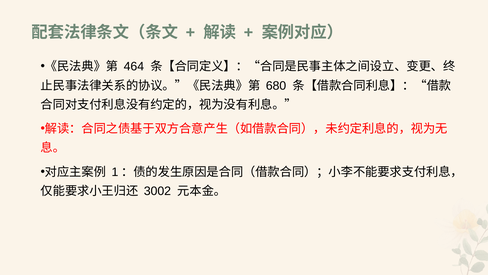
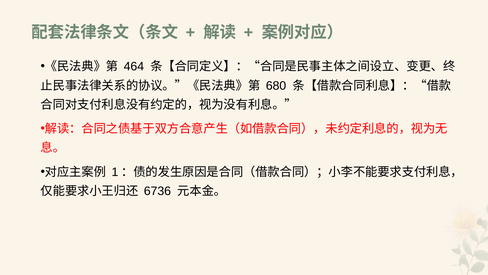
3002: 3002 -> 6736 (157, 191)
